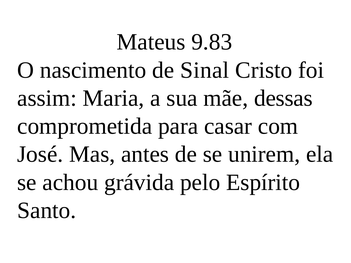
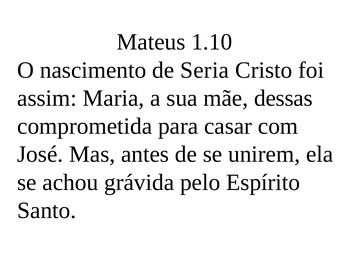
9.83: 9.83 -> 1.10 (212, 42)
Sinal: Sinal -> Seria (205, 70)
